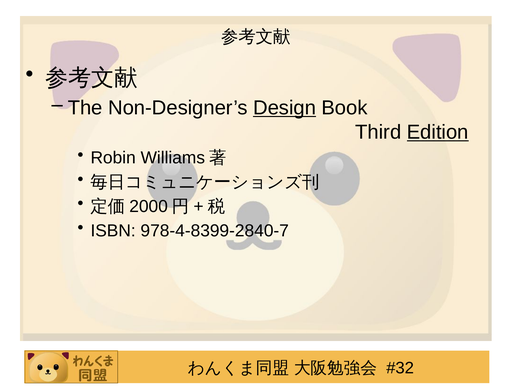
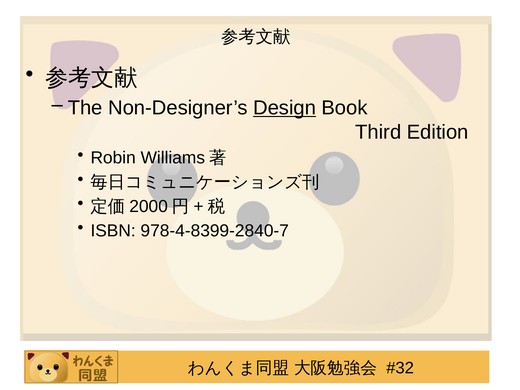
Edition underline: present -> none (438, 132)
